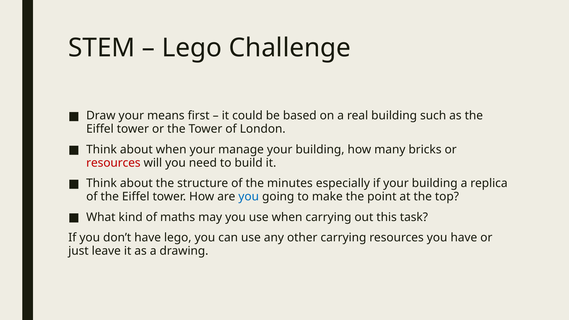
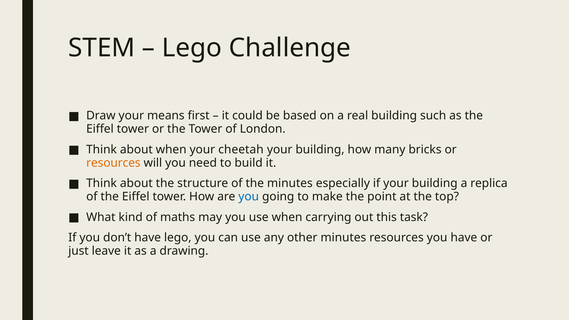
manage: manage -> cheetah (241, 149)
resources colour: red -> orange (113, 163)
other carrying: carrying -> minutes (343, 238)
